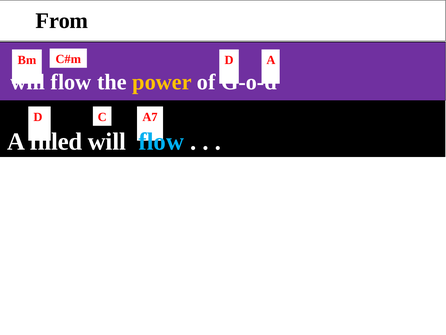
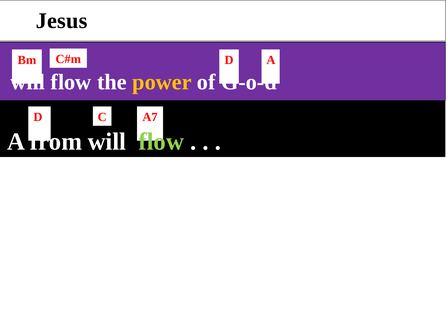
From: From -> Jesus (62, 21)
filled: filled -> from (56, 141)
flow colour: light blue -> light green (161, 141)
